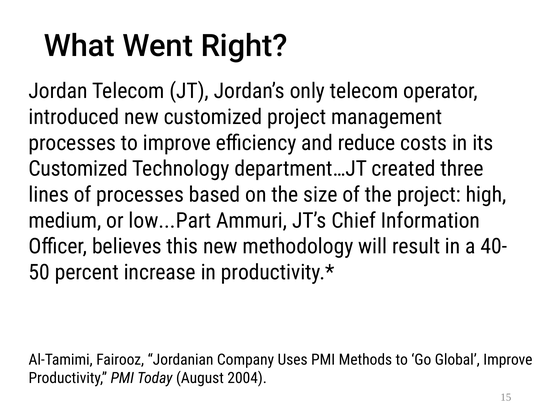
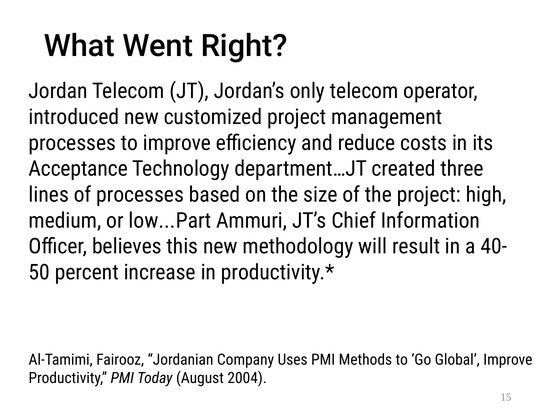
Customized: Customized -> Acceptance (78, 169)
